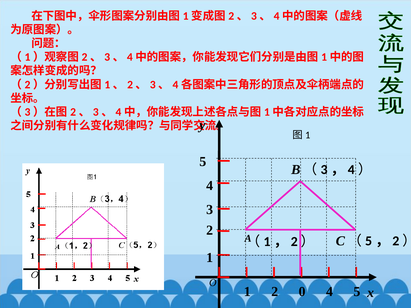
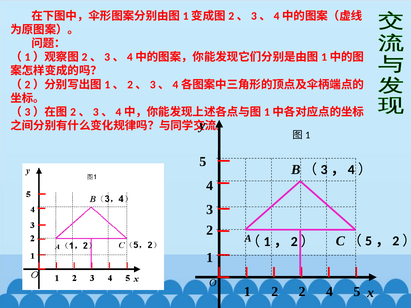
2 0: 0 -> 2 (302, 292)
